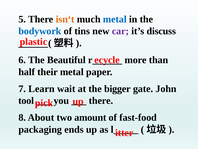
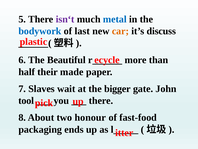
isn‘t colour: orange -> purple (65, 19)
tins: tins -> last (82, 31)
car colour: purple -> orange (120, 31)
their metal: metal -> made (72, 72)
Learn: Learn -> Slaves (42, 88)
amount: amount -> honour (90, 117)
